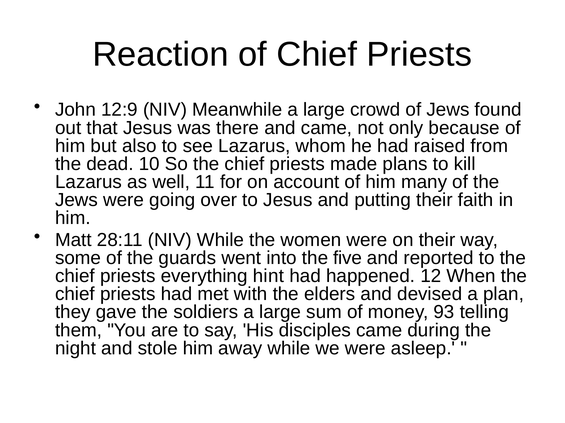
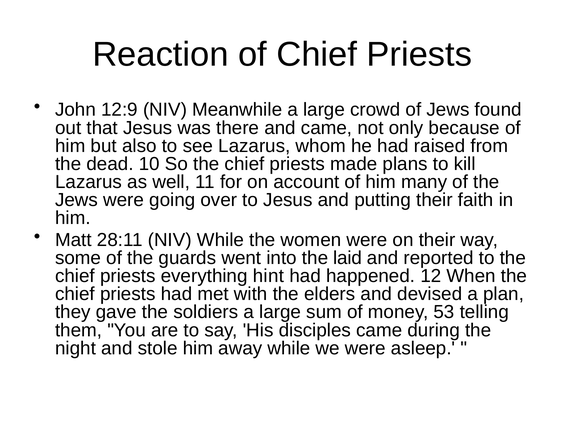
five: five -> laid (348, 258)
93: 93 -> 53 (444, 313)
